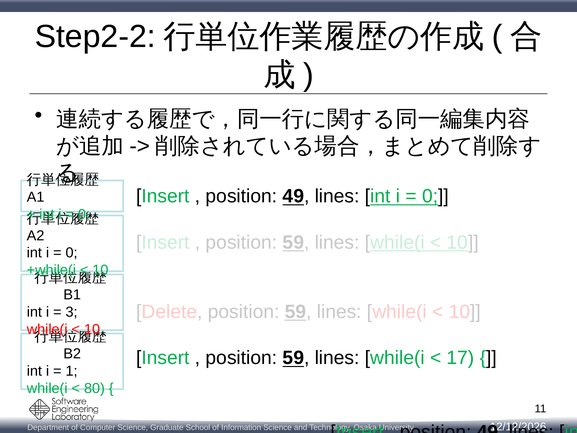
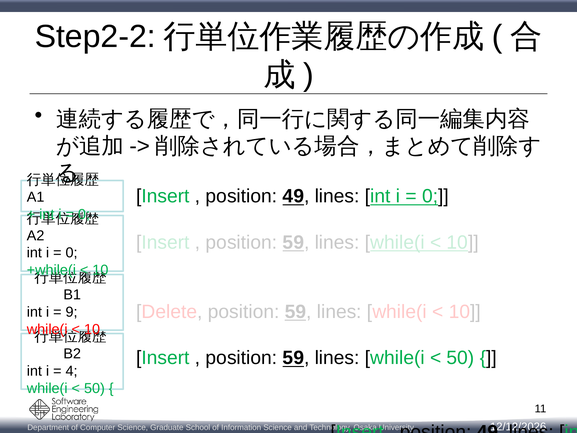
3: 3 -> 9 (72, 312)
17: 17 -> 50 (460, 358)
1: 1 -> 4 (72, 371)
80: 80 -> 50 (94, 388)
